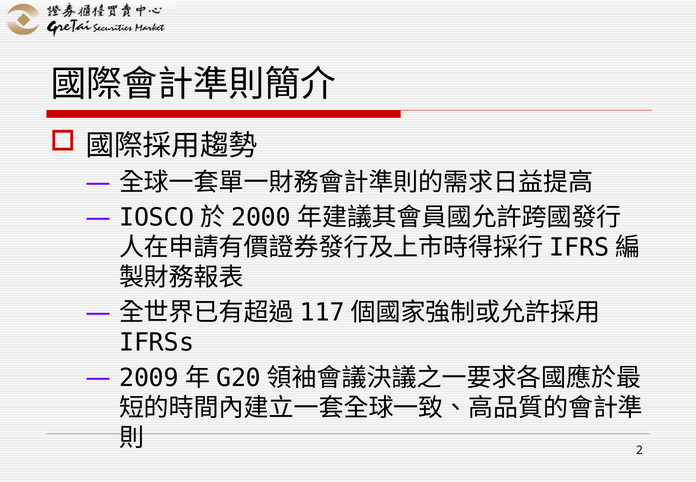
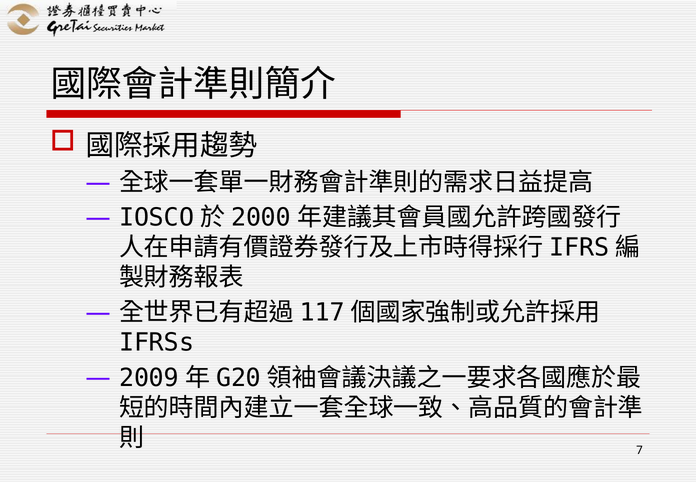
2: 2 -> 7 (639, 450)
